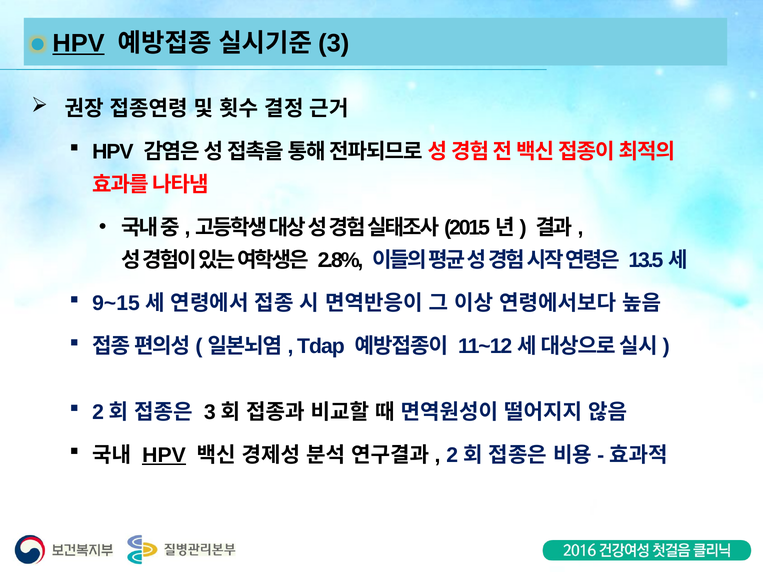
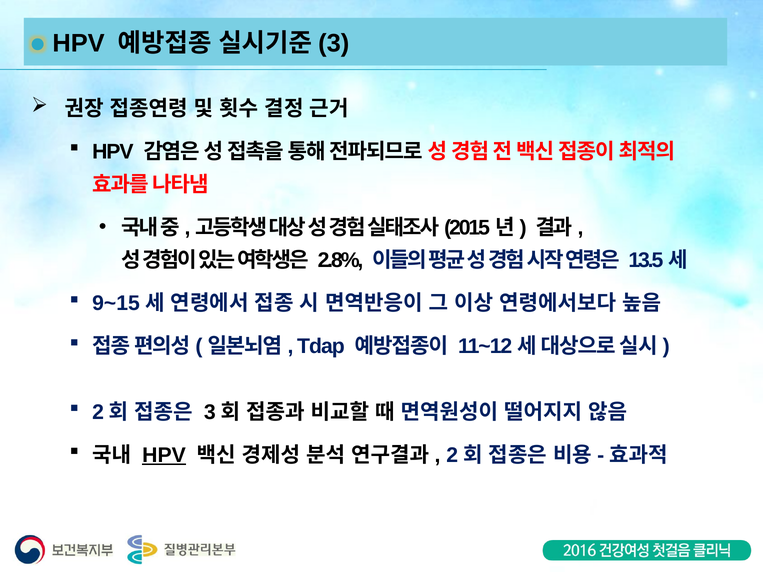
HPV underline: present -> none (79, 43)
